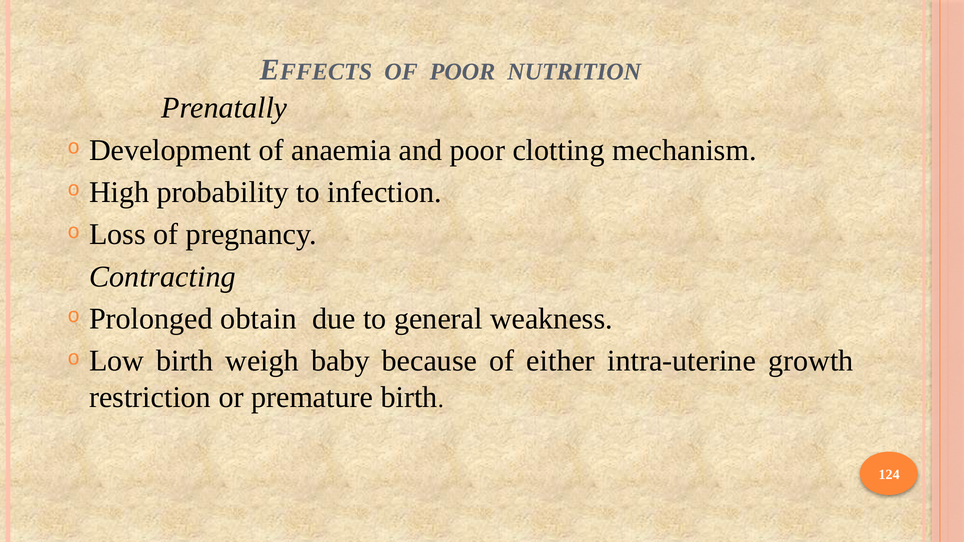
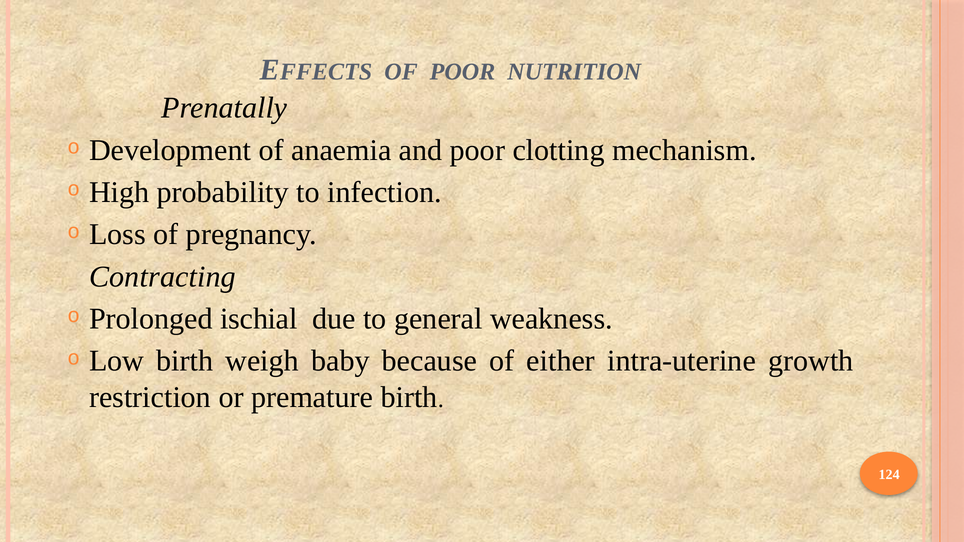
obtain: obtain -> ischial (259, 319)
